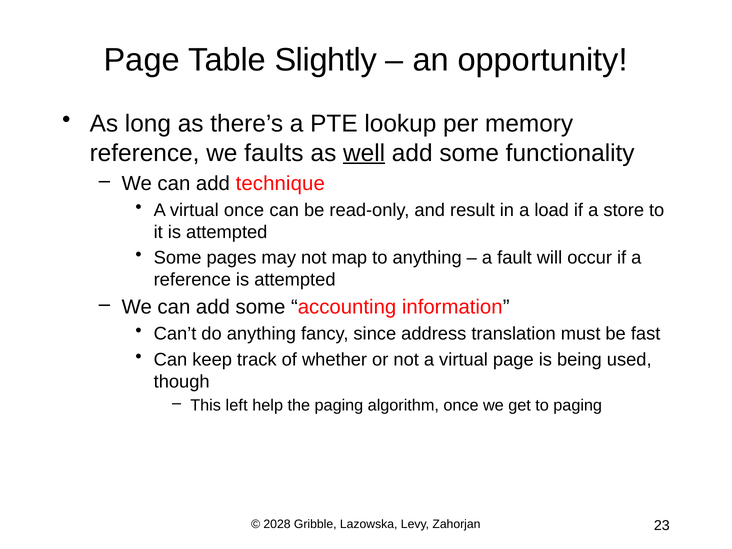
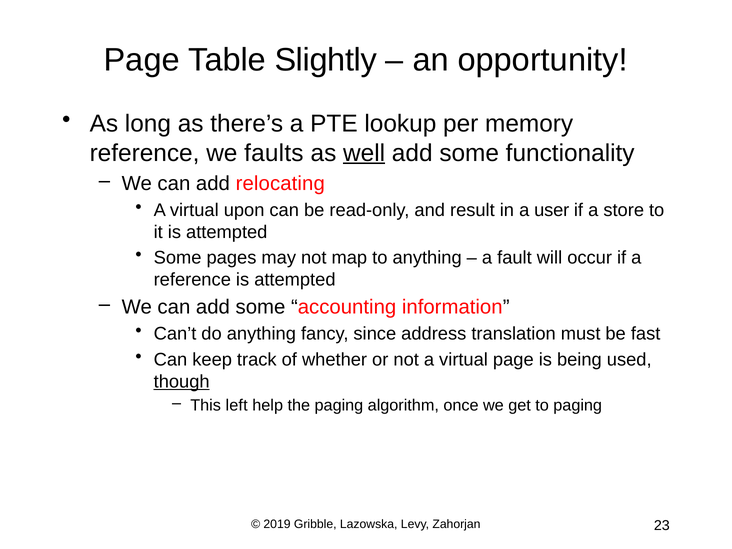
technique: technique -> relocating (280, 184)
virtual once: once -> upon (244, 210)
load: load -> user (552, 210)
though underline: none -> present (182, 382)
2028: 2028 -> 2019 (277, 524)
